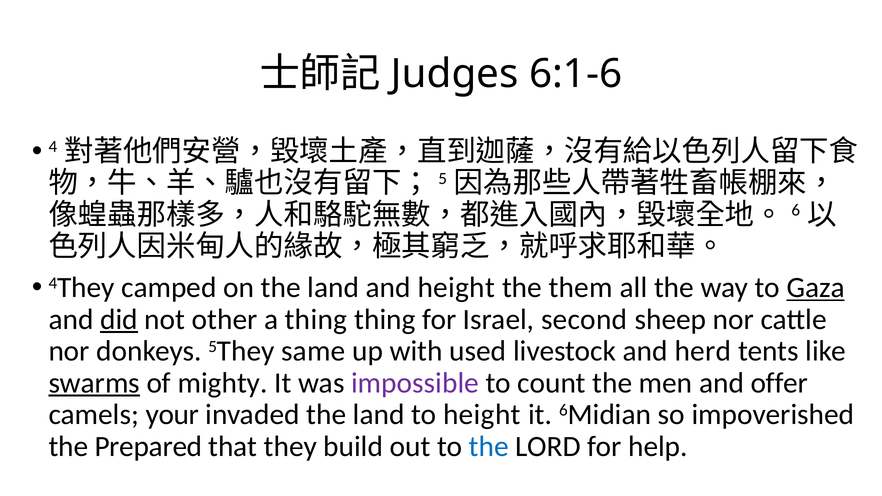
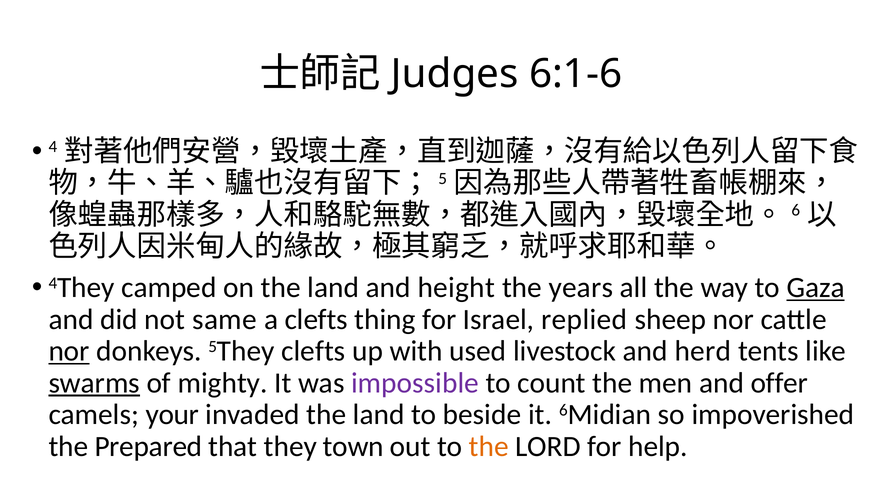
them: them -> years (581, 288)
did underline: present -> none (119, 320)
other: other -> same (225, 320)
a thing: thing -> clefts (316, 320)
second: second -> replied (584, 320)
nor underline: none -> present (69, 351)
5They same: same -> clefts (313, 351)
to height: height -> beside (482, 415)
build: build -> town (353, 447)
the colour: blue -> orange (489, 447)
